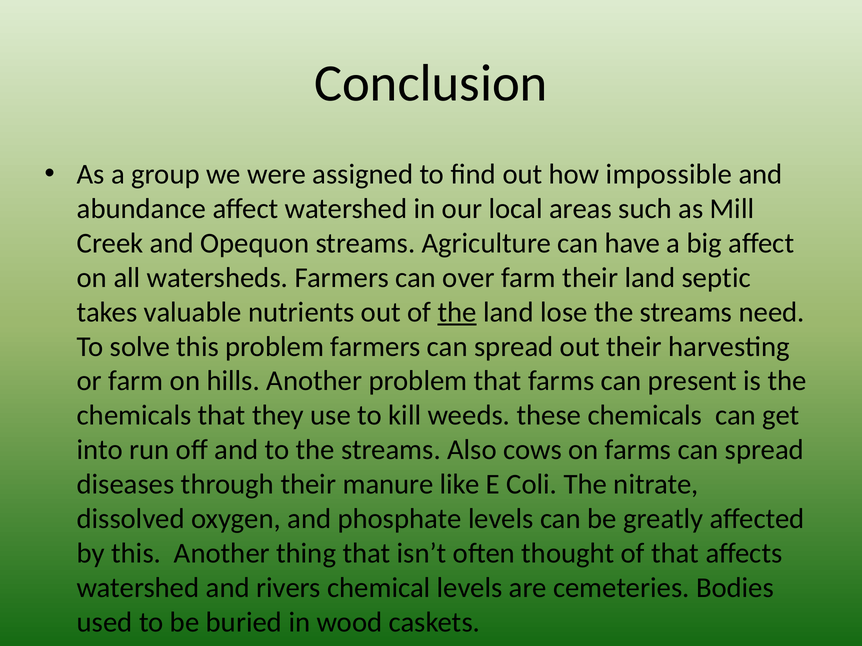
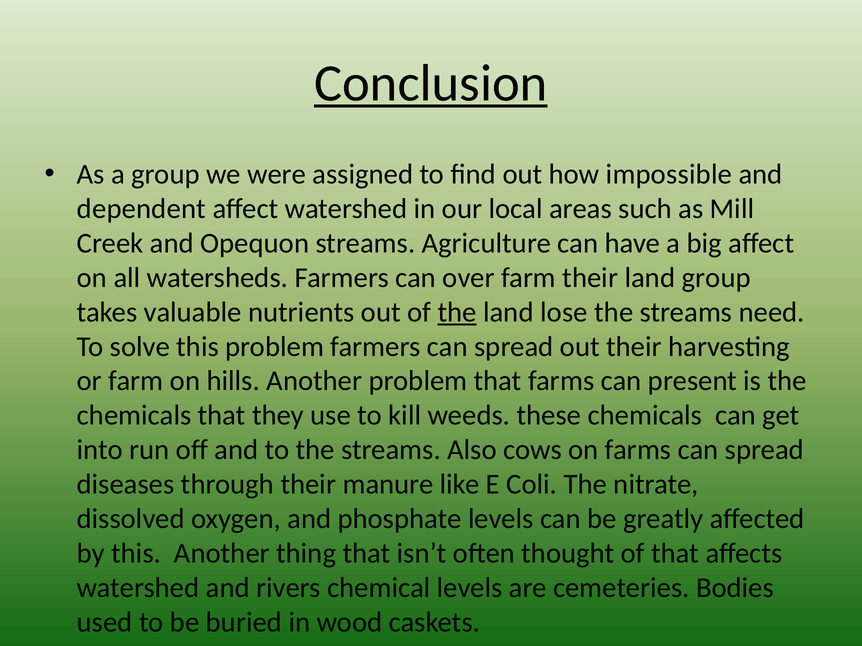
Conclusion underline: none -> present (431, 83)
abundance: abundance -> dependent (141, 209)
land septic: septic -> group (716, 278)
